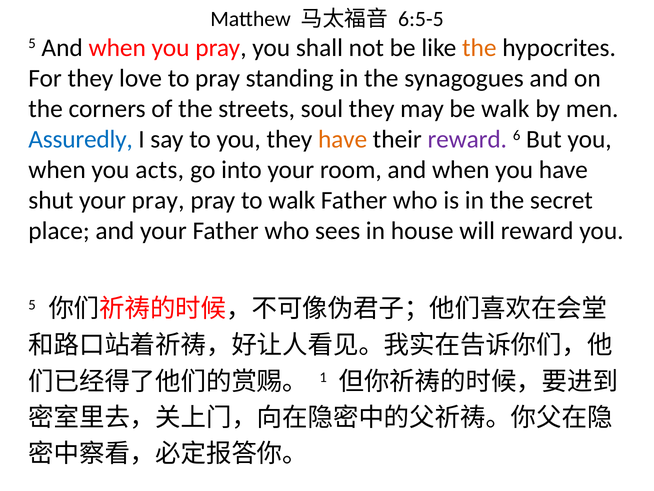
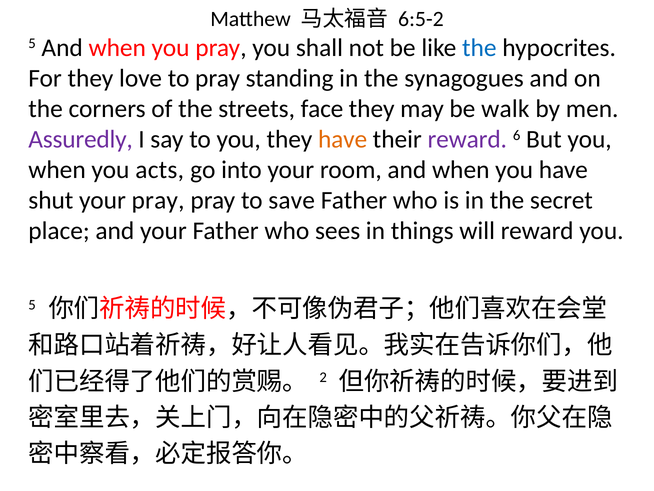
6:5-5: 6:5-5 -> 6:5-2 (421, 19)
the colour: orange -> blue (479, 48)
soul: soul -> face (322, 109)
Assuredly colour: blue -> purple (81, 139)
to walk: walk -> save (292, 200)
house: house -> things (422, 231)
1: 1 -> 2 (323, 377)
